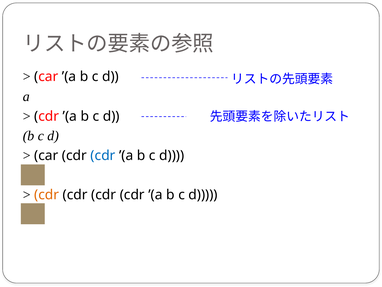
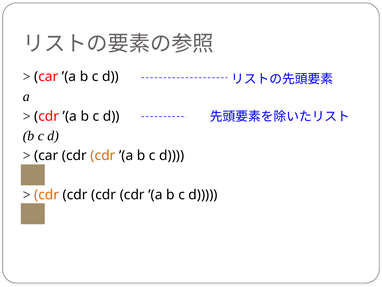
cdr colour: blue -> orange (103, 155)
